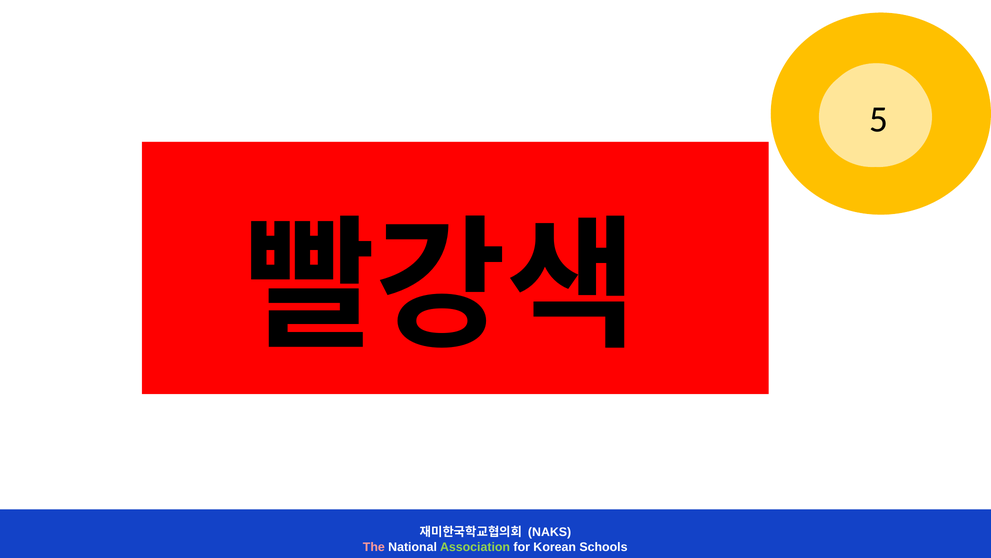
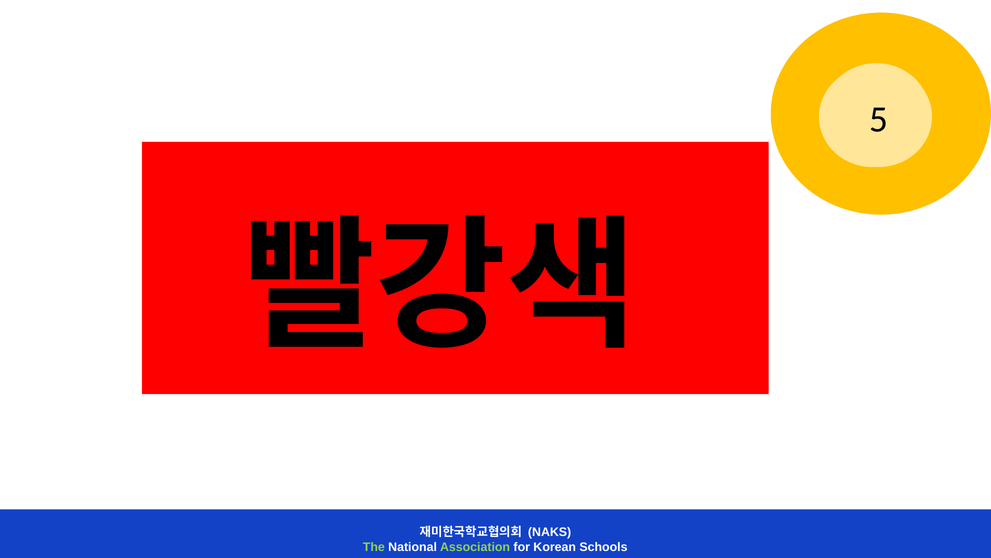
The colour: pink -> light green (374, 546)
